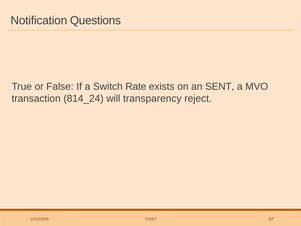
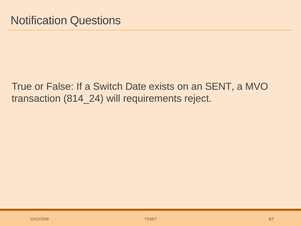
Rate: Rate -> Date (136, 86)
transparency: transparency -> requirements (152, 98)
